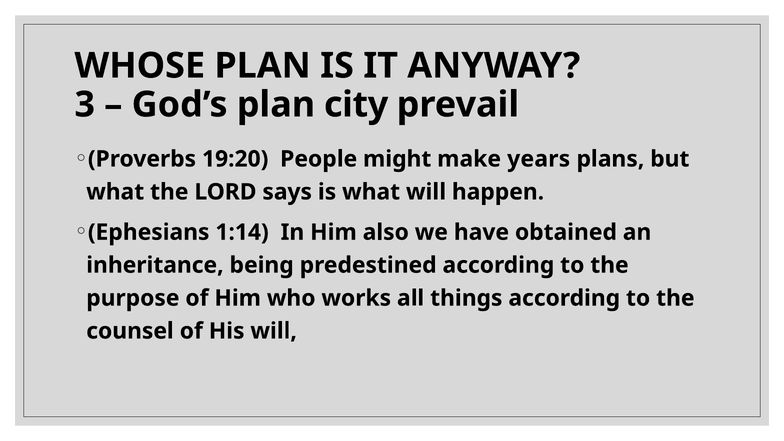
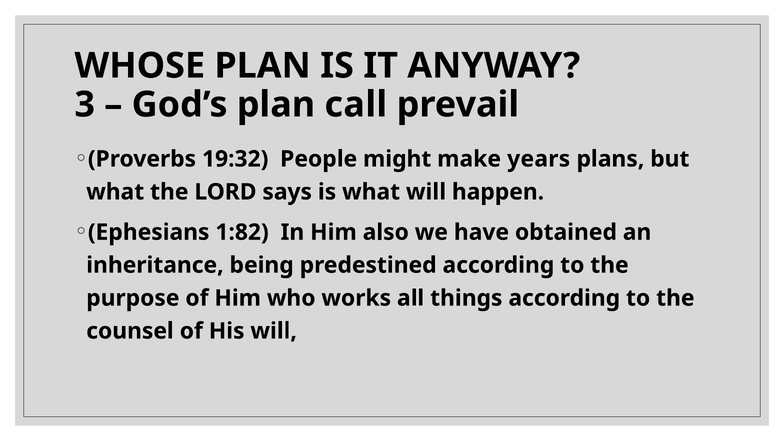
city: city -> call (356, 105)
19:20: 19:20 -> 19:32 (235, 159)
1:14: 1:14 -> 1:82 (242, 232)
